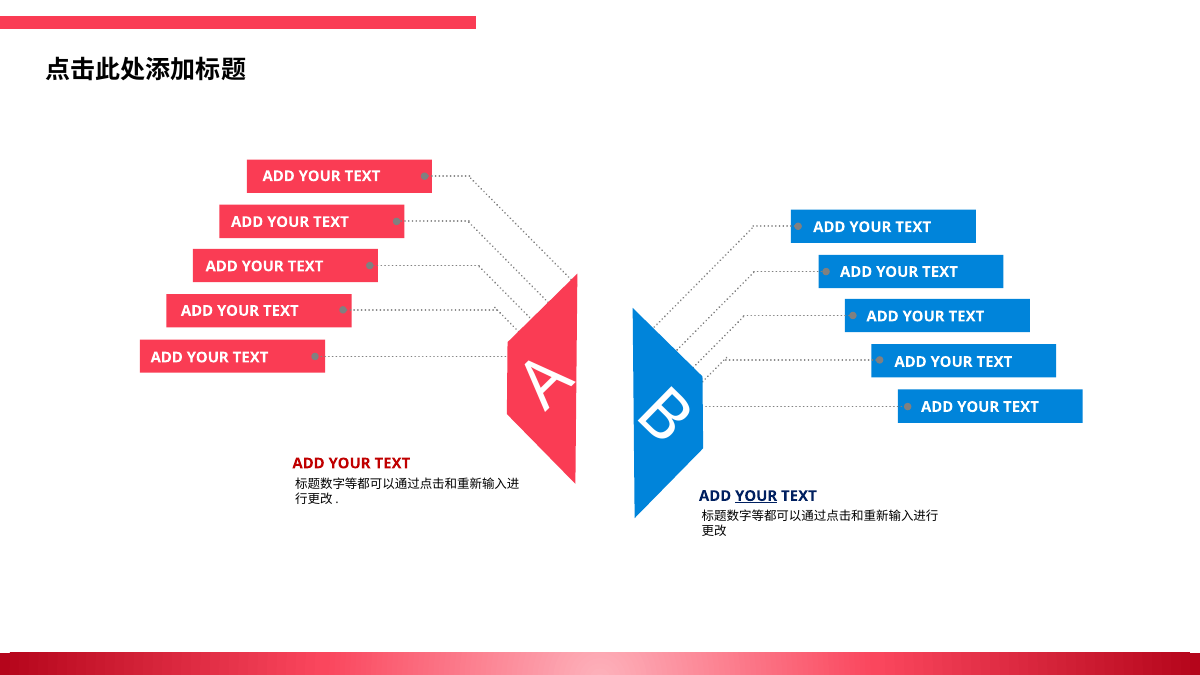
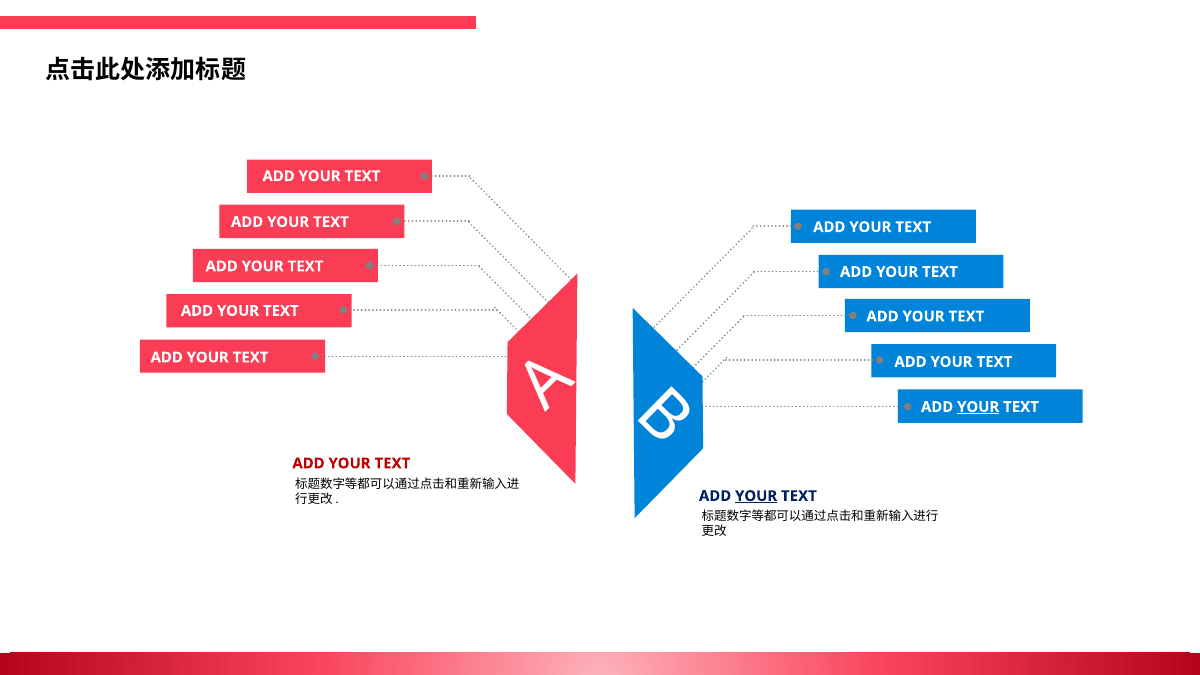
YOUR underline: none -> present (978, 407)
